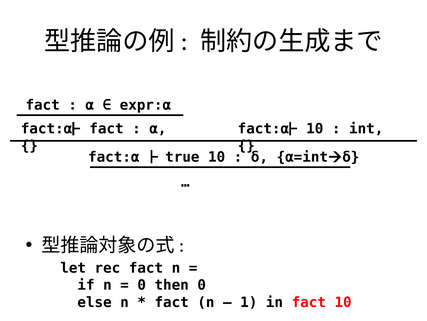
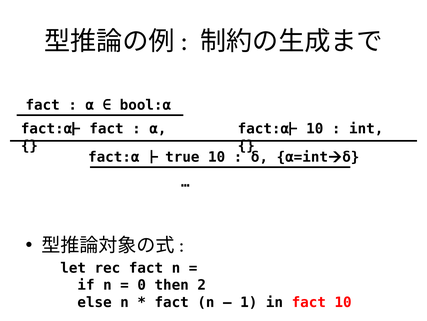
expr:α: expr:α -> bool:α (145, 105)
then 0: 0 -> 2 (202, 285)
